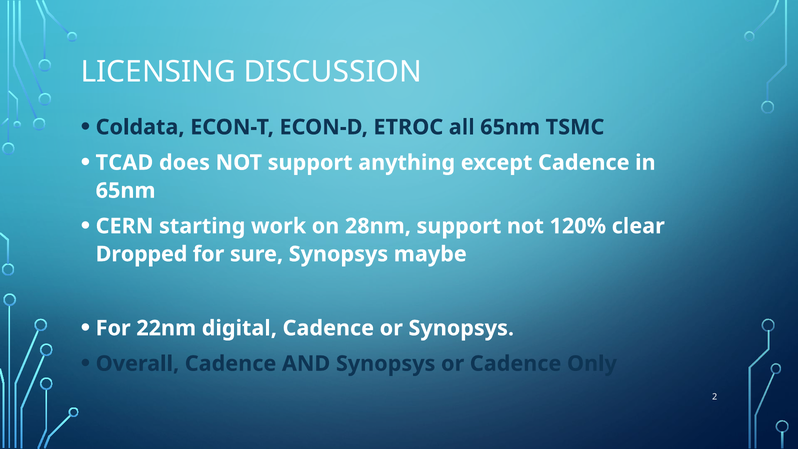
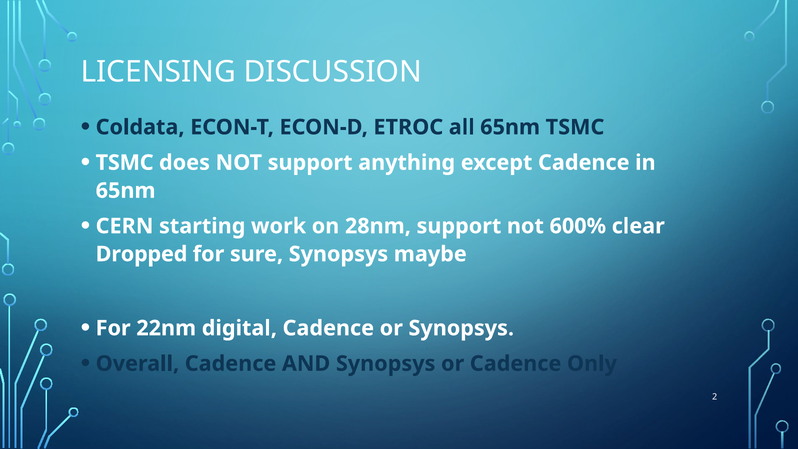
TCAD: TCAD -> TSMC (125, 163)
120%: 120% -> 600% (578, 226)
